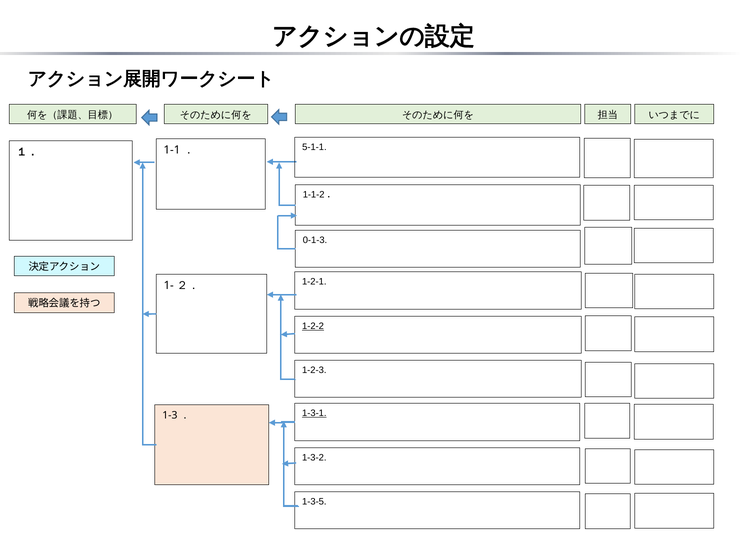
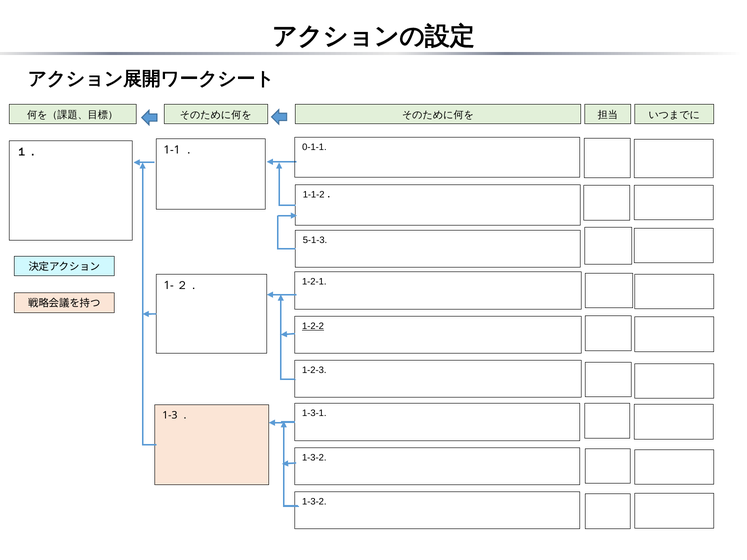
5-1-1: 5-1-1 -> 0-1-1 (314, 147)
0-1-3: 0-1-3 -> 5-1-3 (315, 240)
1-3-1 underline: present -> none (314, 414)
1-3-5: 1-3-5 -> 1-3-2 (314, 502)
